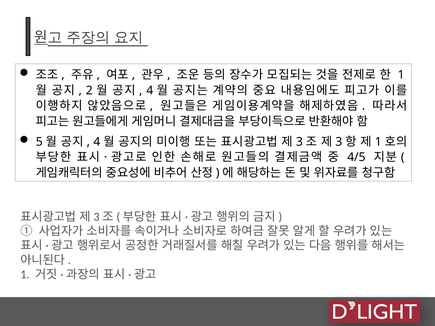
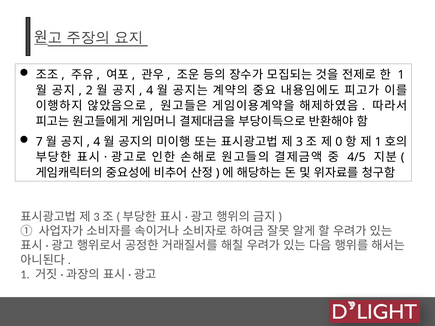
5: 5 -> 7 (39, 142)
3: 3 -> 0 (339, 142)
